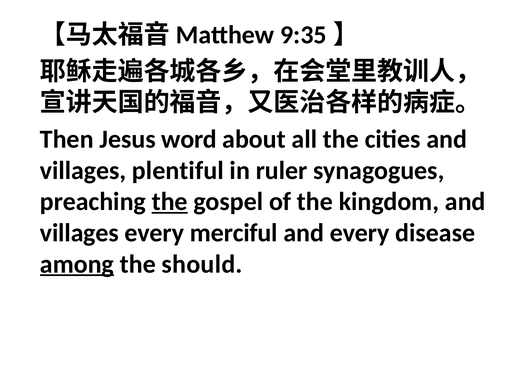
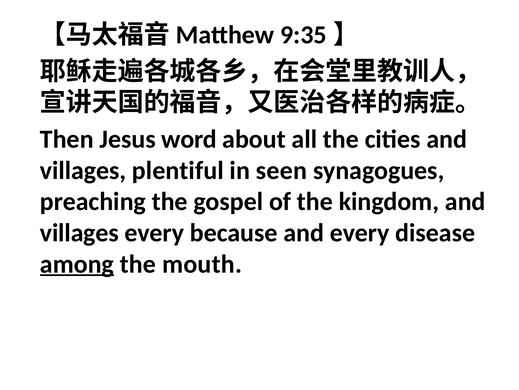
ruler: ruler -> seen (281, 170)
the underline: present -> none (170, 201)
merciful: merciful -> because (234, 232)
should: should -> mouth (202, 264)
